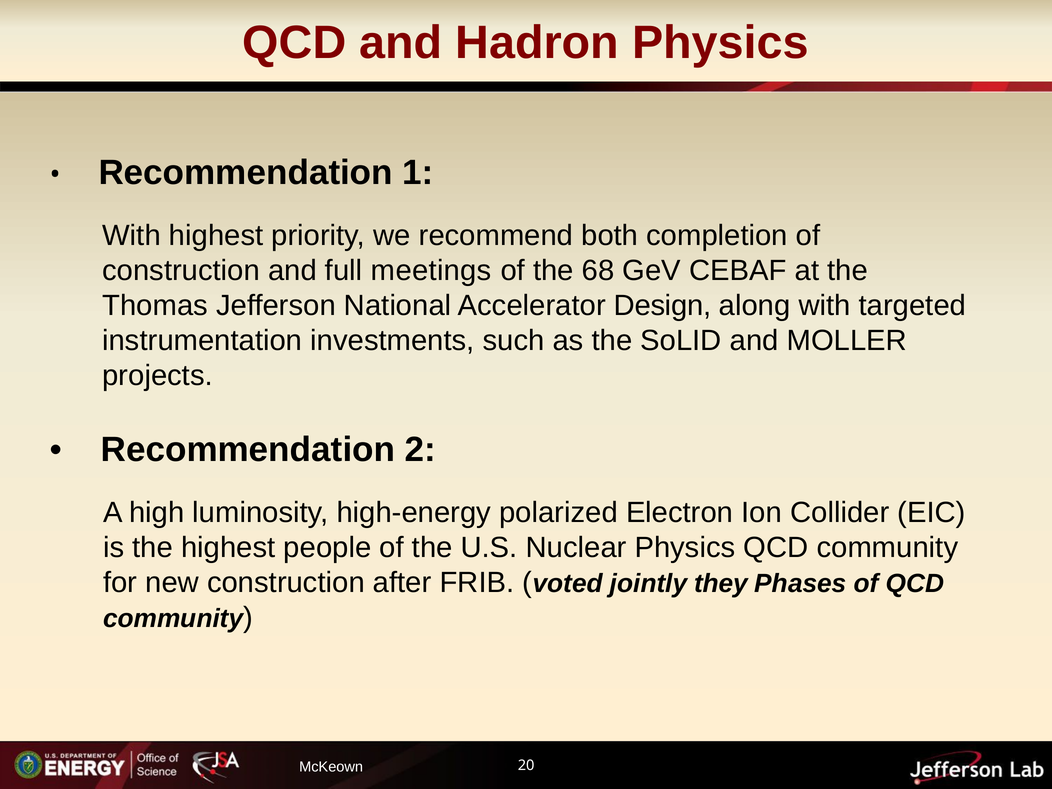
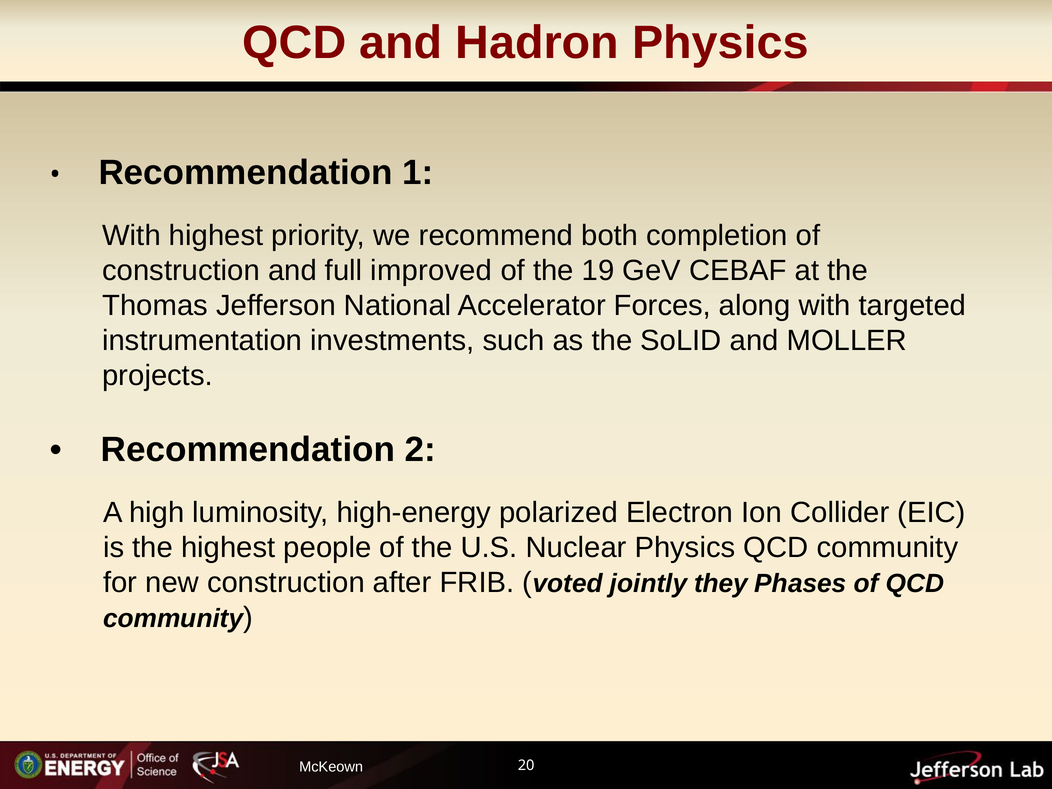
meetings: meetings -> improved (431, 270)
68: 68 -> 19 (598, 270)
Design: Design -> Forces (662, 306)
